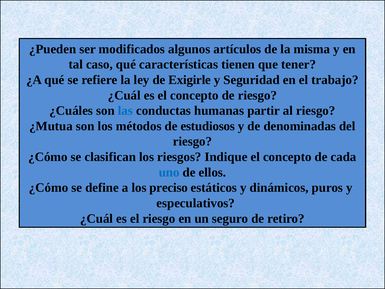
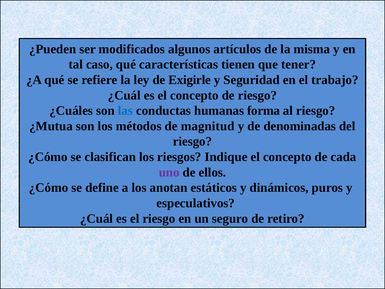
partir: partir -> forma (264, 111)
estudiosos: estudiosos -> magnitud (208, 126)
uno colour: blue -> purple (169, 172)
preciso: preciso -> anotan (169, 188)
